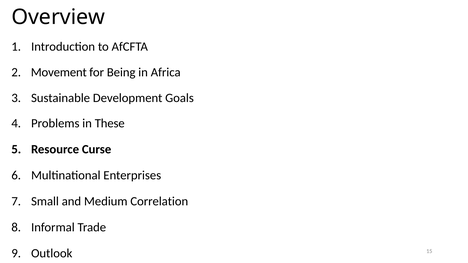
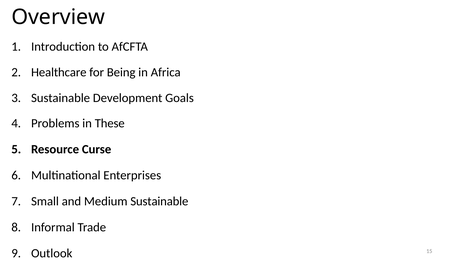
Movement: Movement -> Healthcare (59, 72)
Medium Correlation: Correlation -> Sustainable (159, 202)
